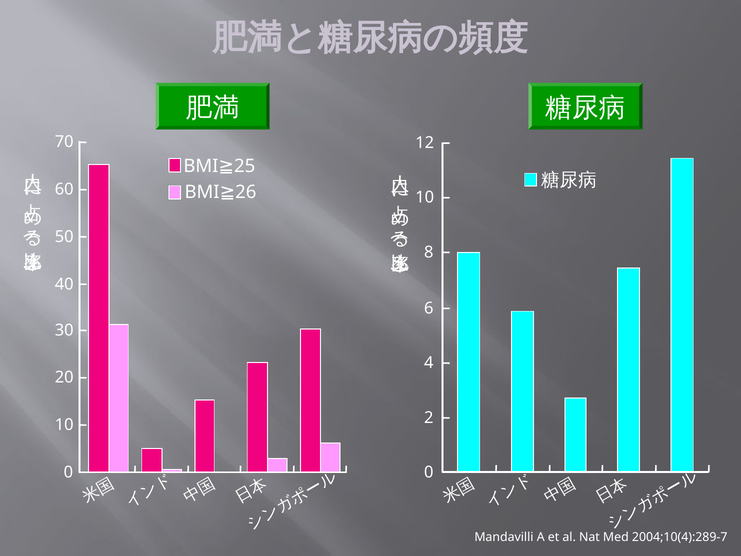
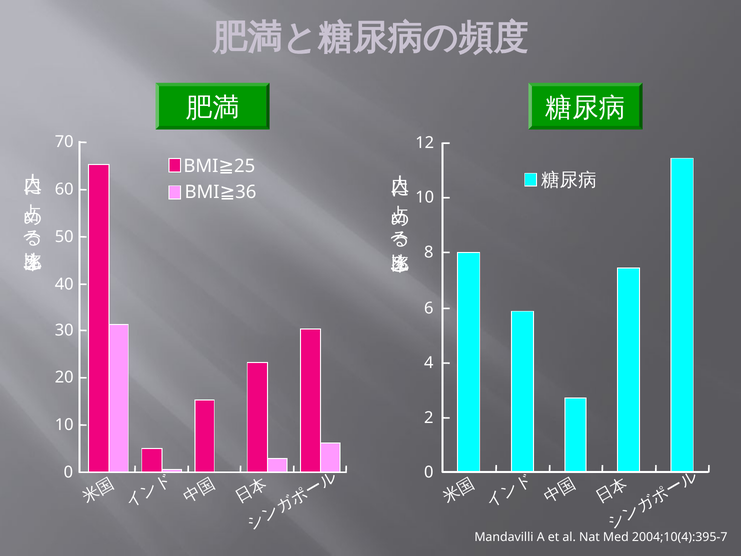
26: 26 -> 36 (246, 192)
2004;10(4):289-7: 2004;10(4):289-7 -> 2004;10(4):395-7 (680, 537)
